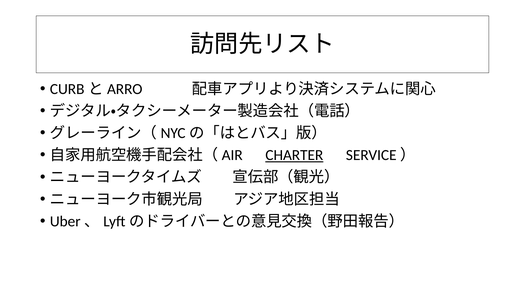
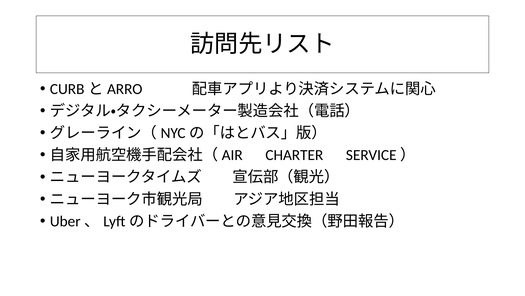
CHARTER underline: present -> none (294, 155)
